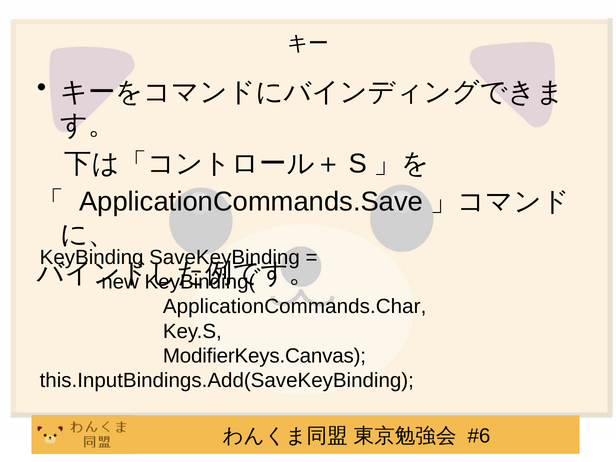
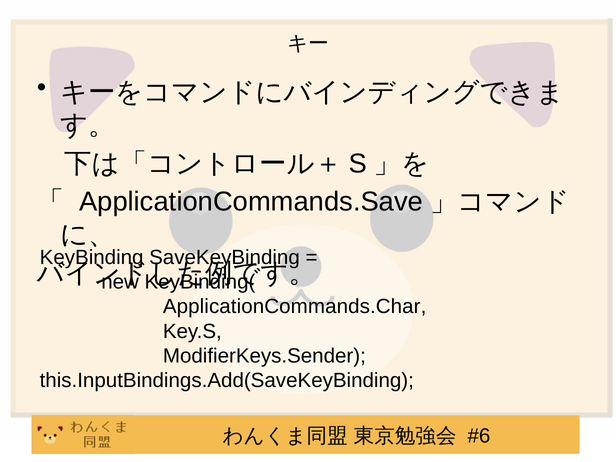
ModifierKeys.Canvas: ModifierKeys.Canvas -> ModifierKeys.Sender (264, 356)
